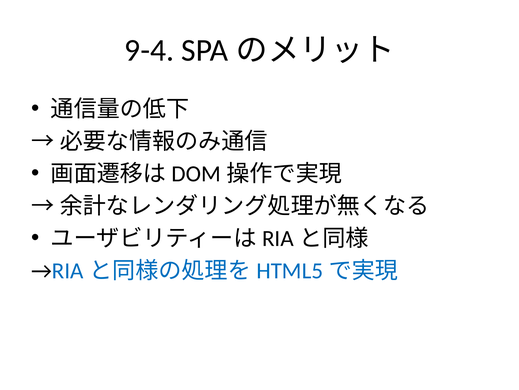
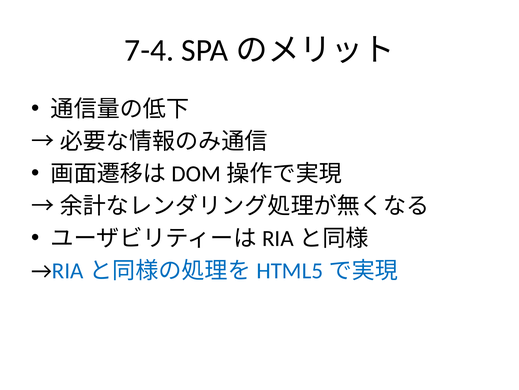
9-4: 9-4 -> 7-4 (149, 50)
